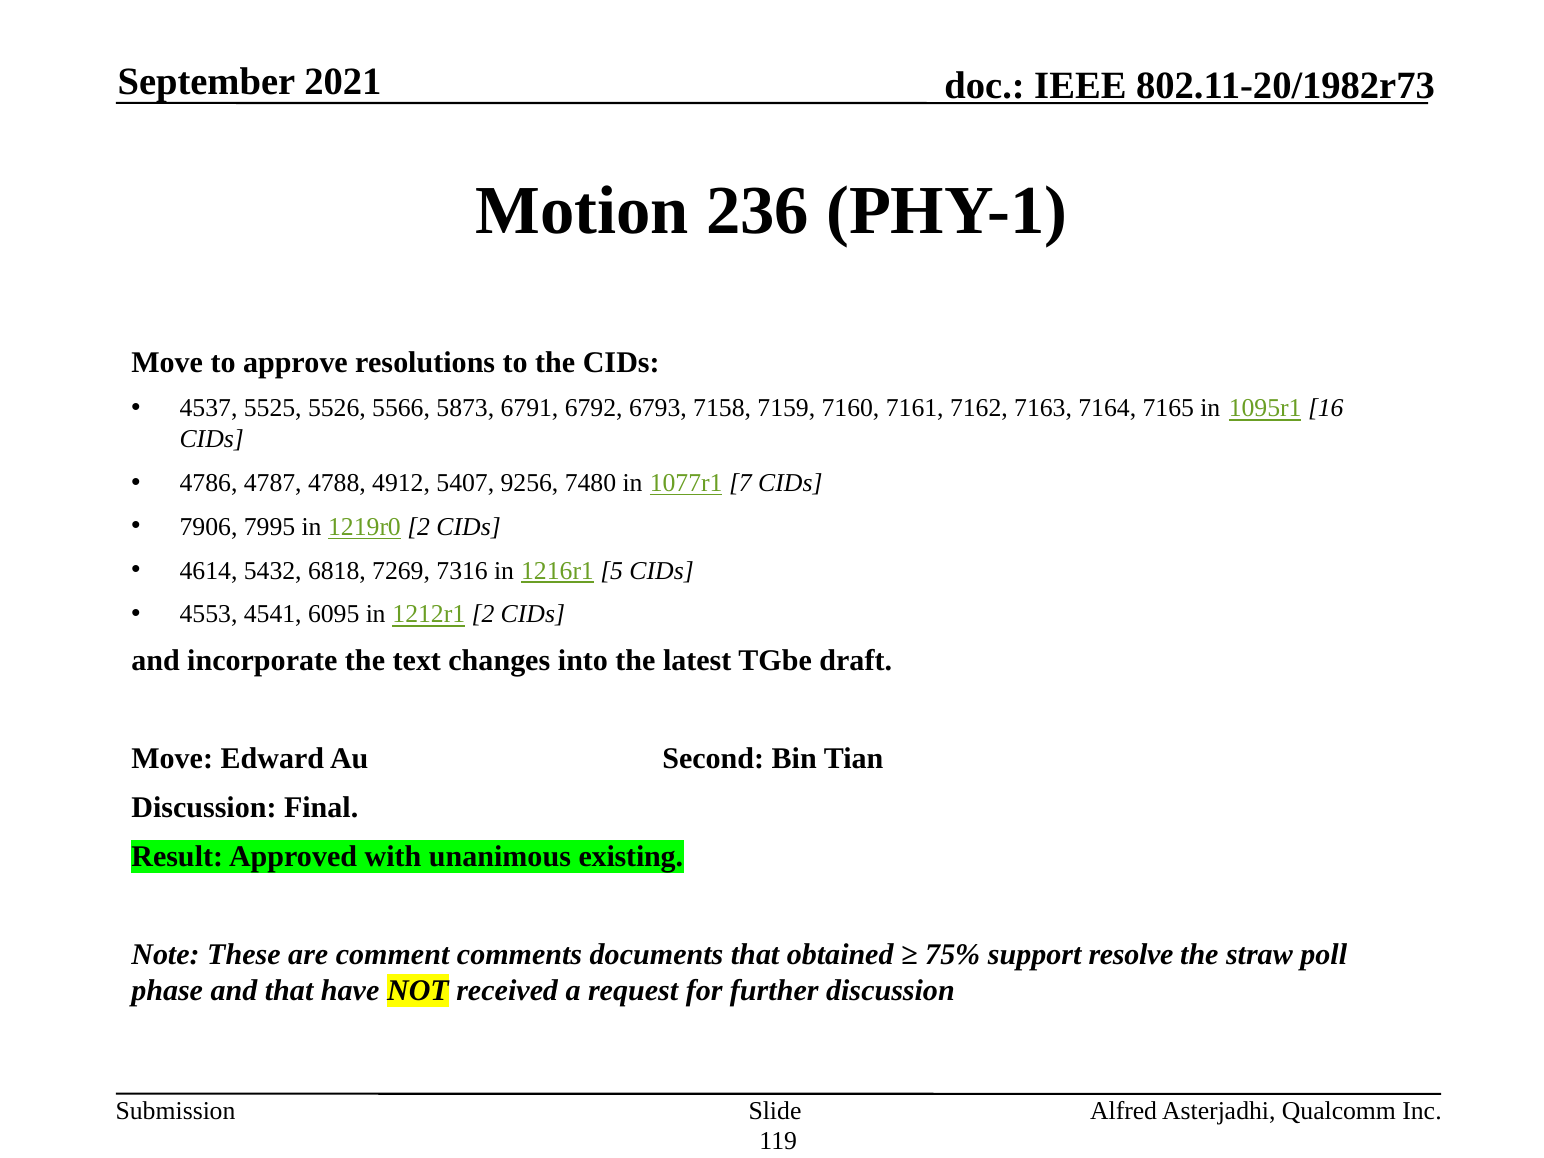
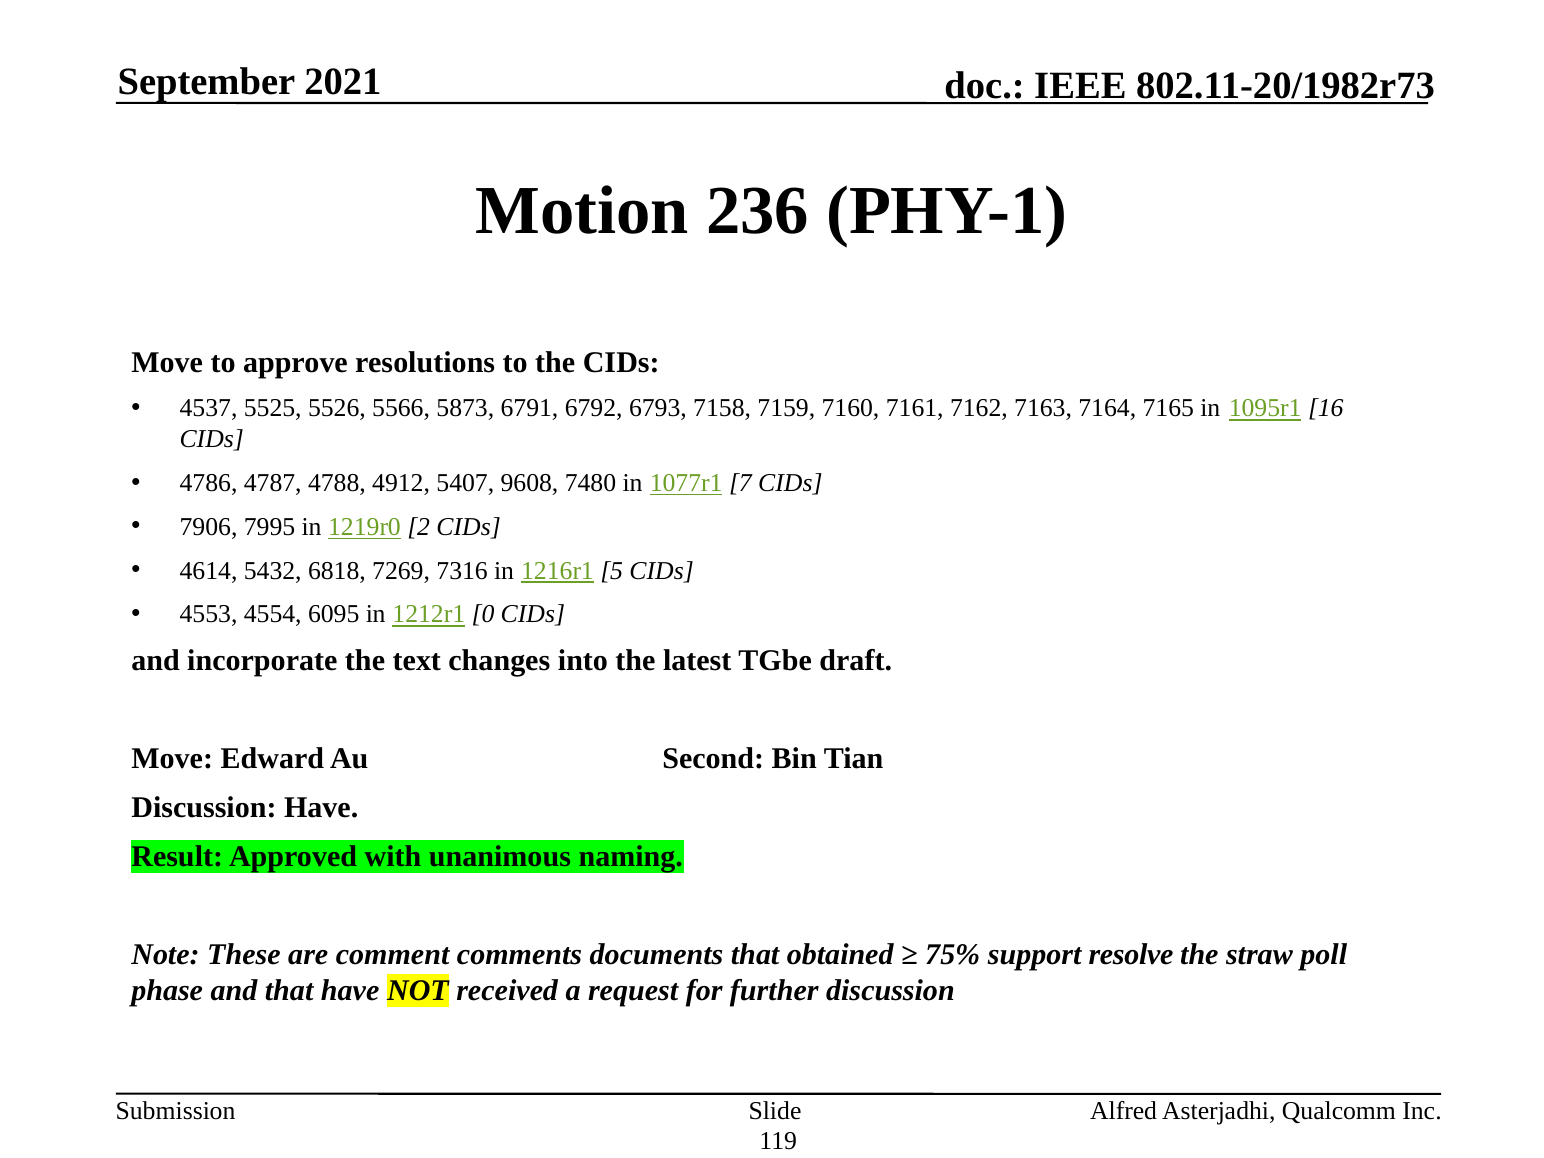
9256: 9256 -> 9608 (530, 483)
4541: 4541 -> 4554 (273, 614)
1212r1 2: 2 -> 0 (483, 614)
Discussion Final: Final -> Have (321, 808)
existing: existing -> naming (631, 857)
